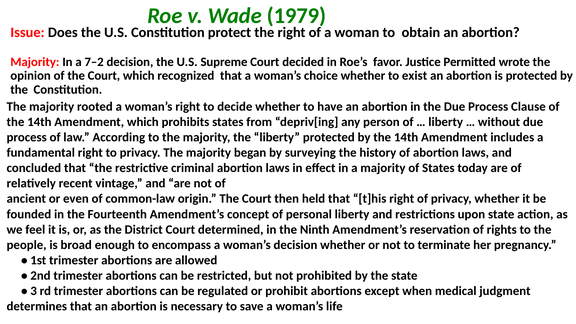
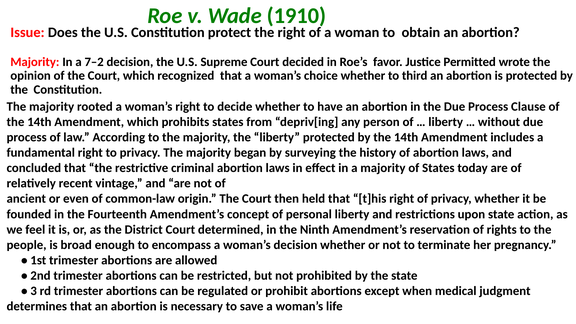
1979: 1979 -> 1910 (296, 16)
exist: exist -> third (415, 76)
